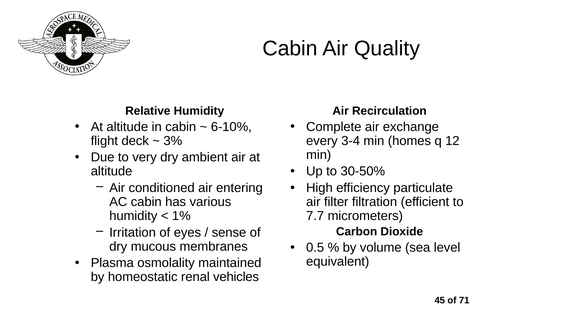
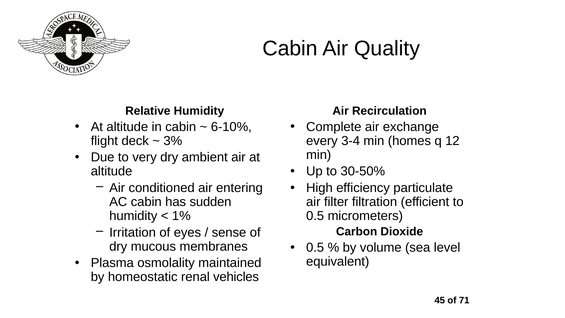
various: various -> sudden (211, 202)
7.7: 7.7 -> 0.5 (315, 216)
